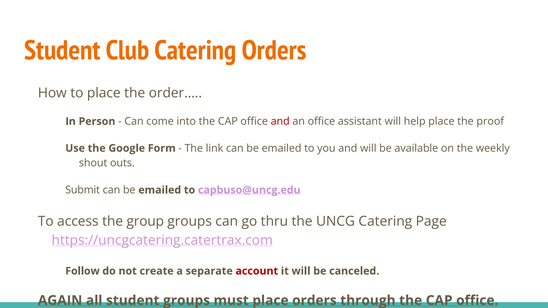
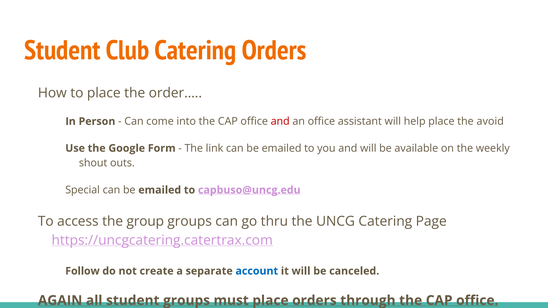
proof: proof -> avoid (490, 121)
Submit: Submit -> Special (83, 190)
account colour: red -> blue (257, 271)
